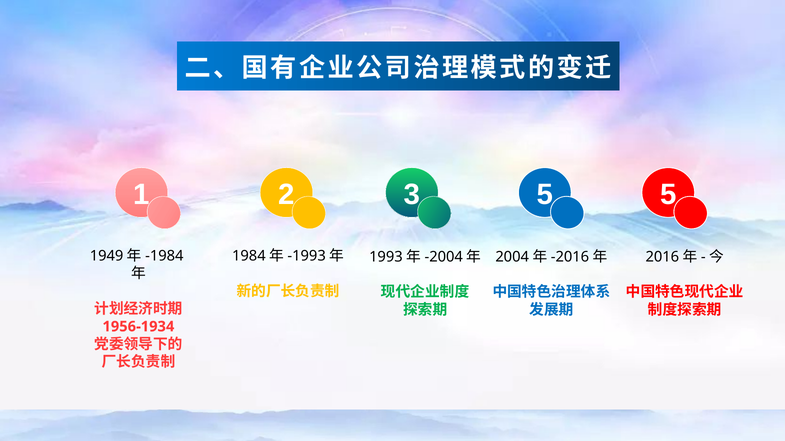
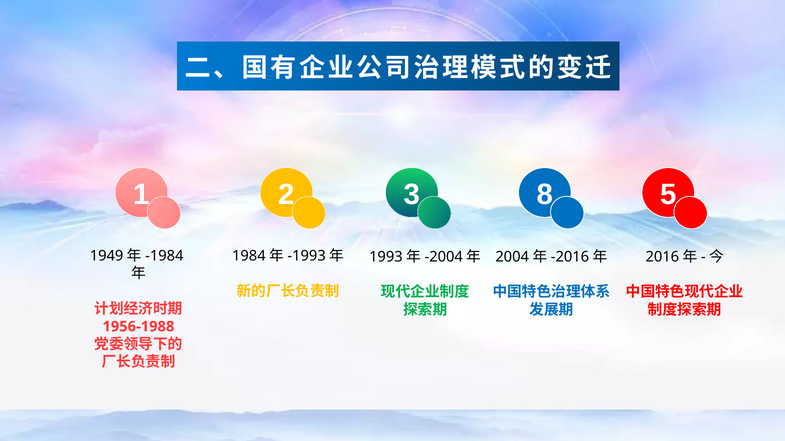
5: 5 -> 8 (545, 195)
1956-1934: 1956-1934 -> 1956-1988 (138, 327)
